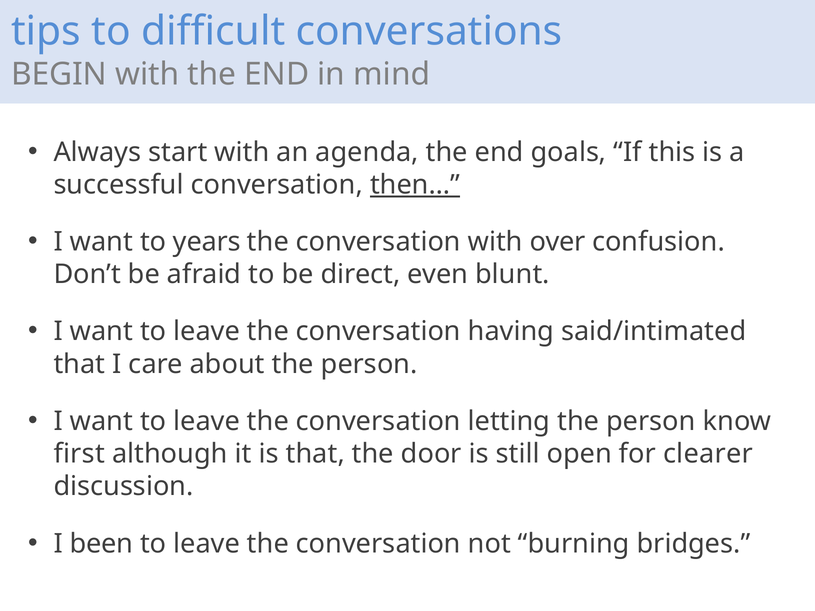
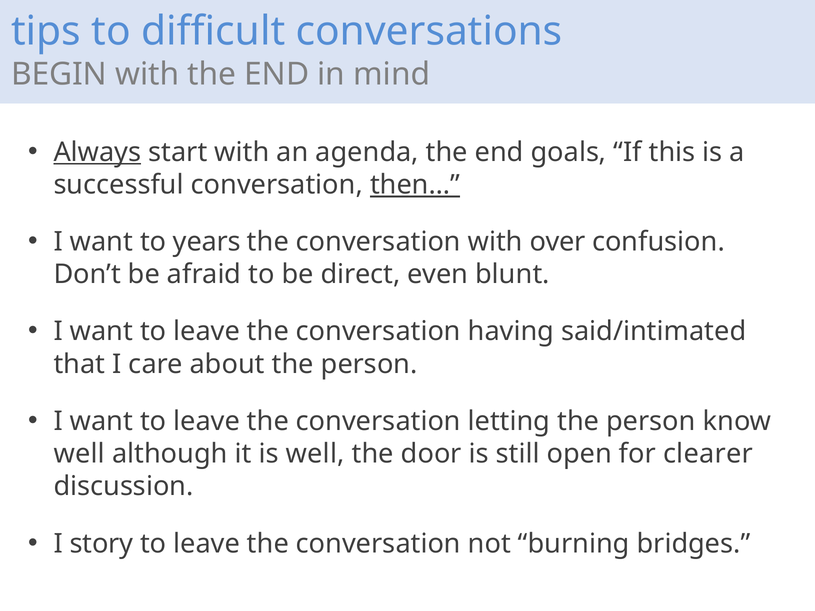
Always underline: none -> present (97, 152)
first: first -> well (79, 454)
is that: that -> well (315, 454)
been: been -> story (101, 544)
